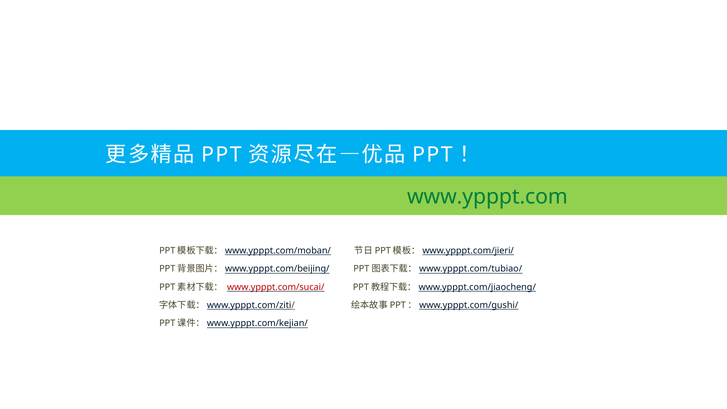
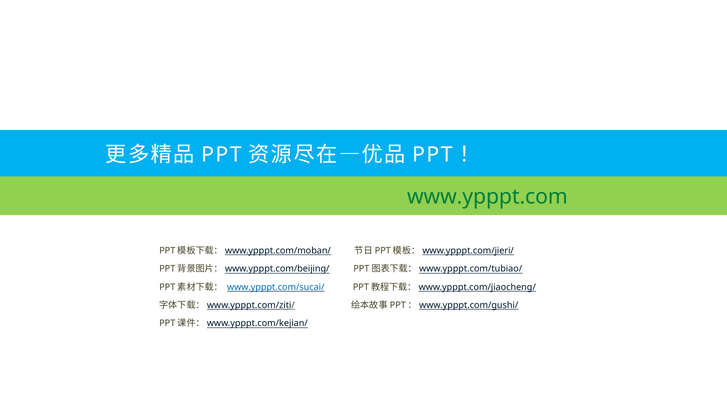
www.ypppt.com/sucai/ colour: red -> blue (276, 287)
